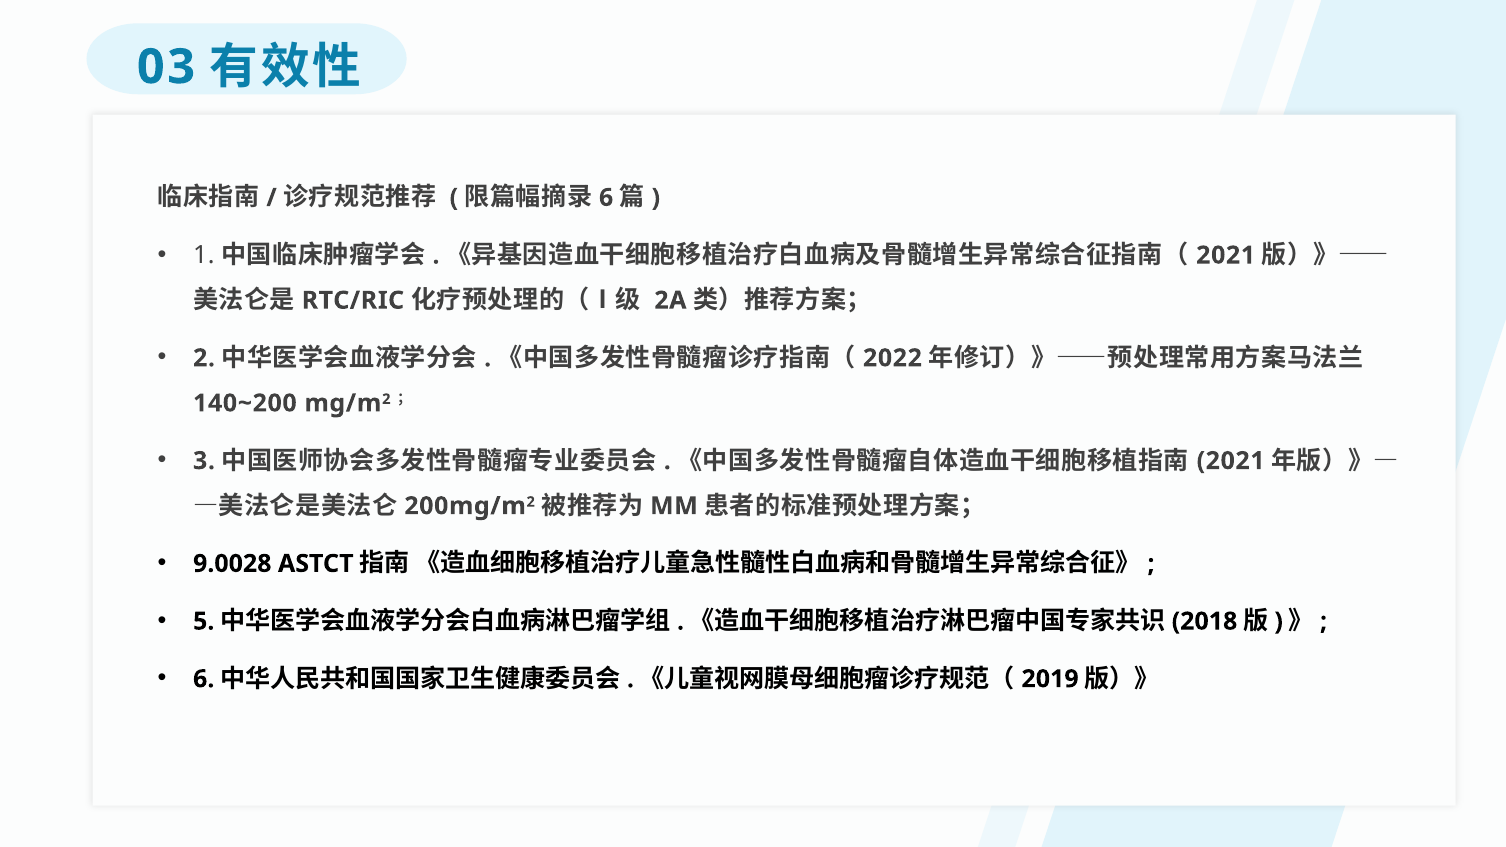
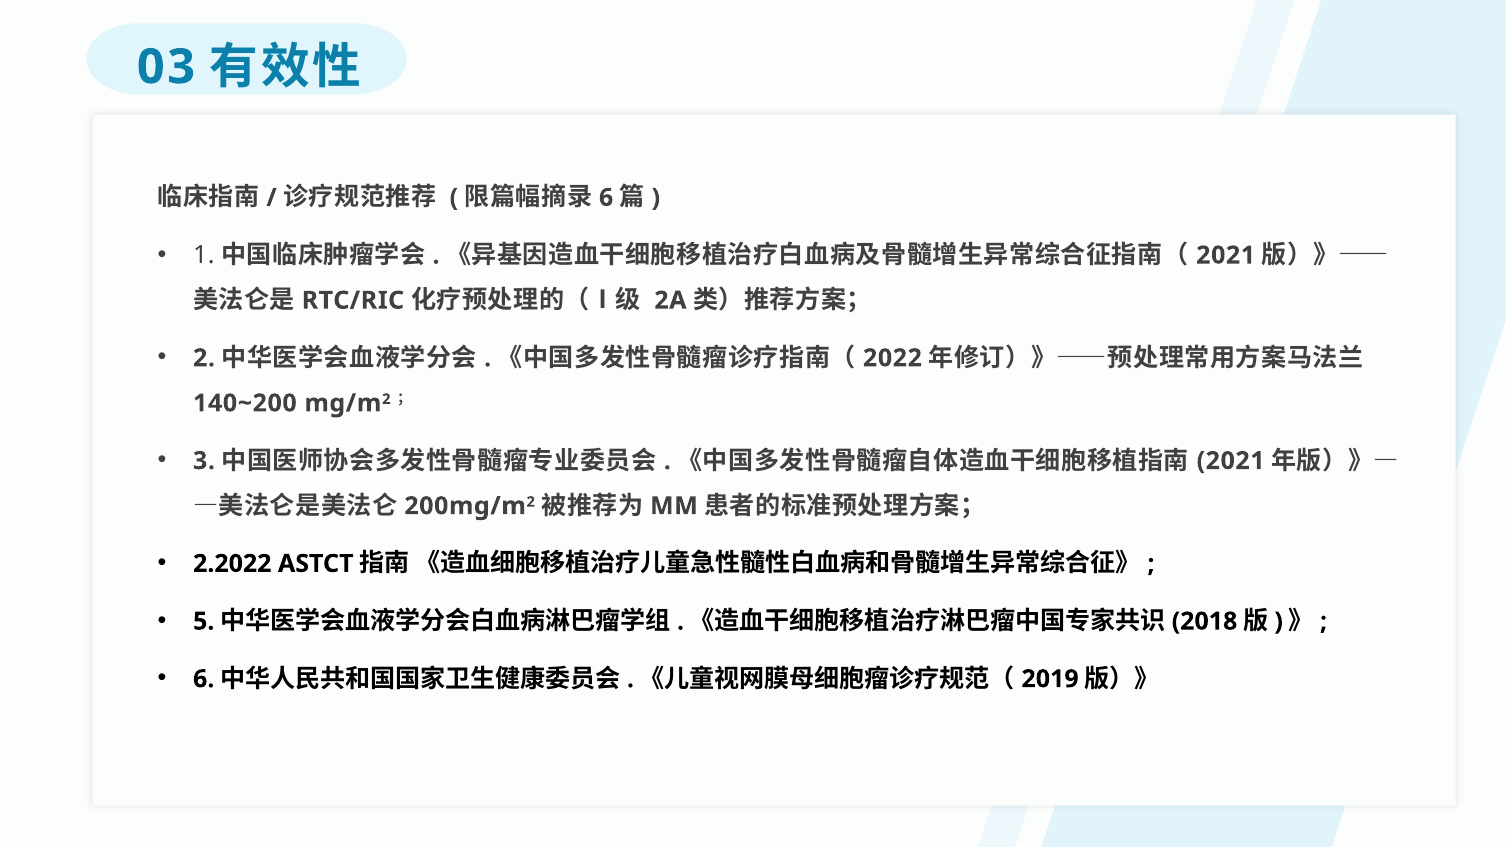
9.0028: 9.0028 -> 2.2022 (232, 564)
